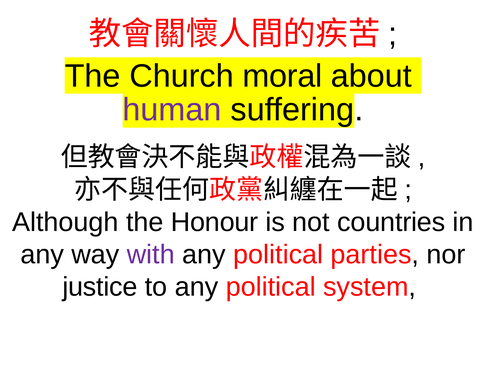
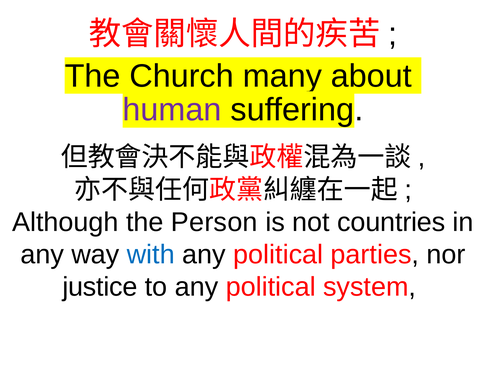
moral: moral -> many (282, 76)
Honour: Honour -> Person (214, 222)
with colour: purple -> blue (151, 254)
